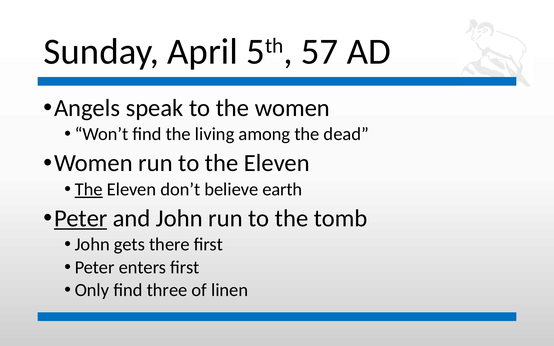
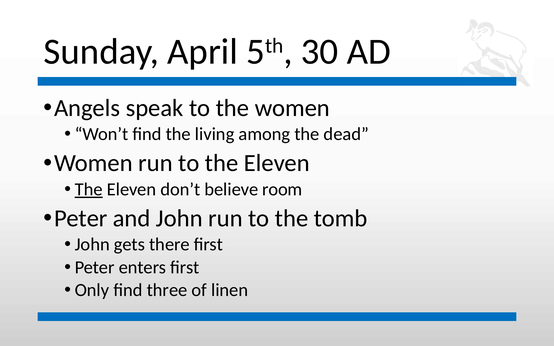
57: 57 -> 30 (320, 52)
earth: earth -> room (282, 190)
Peter underline: present -> none (81, 219)
